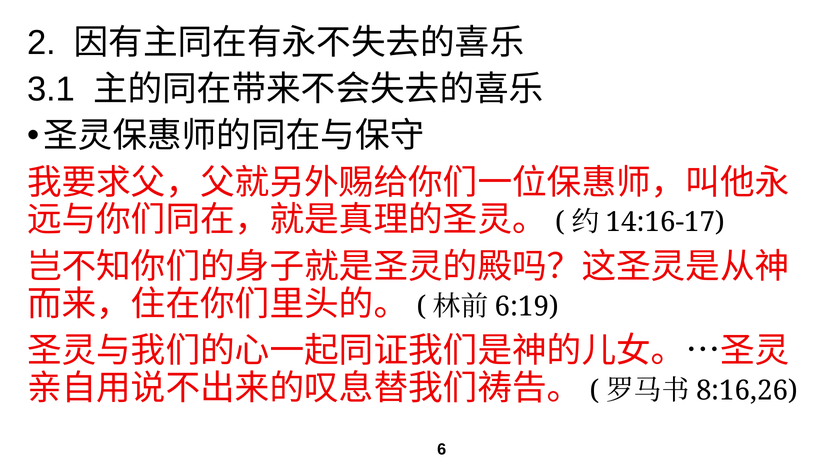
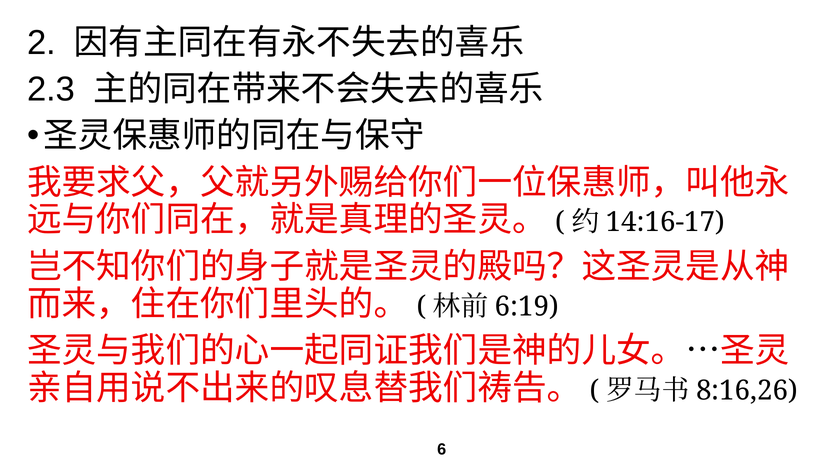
3.1: 3.1 -> 2.3 (51, 89)
